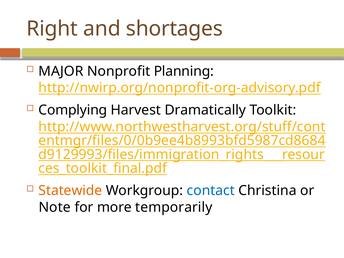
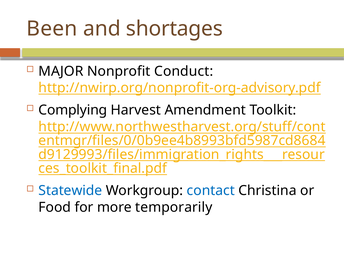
Right: Right -> Been (52, 29)
Planning: Planning -> Conduct (184, 71)
Dramatically: Dramatically -> Amendment (205, 110)
Statewide colour: orange -> blue (70, 191)
Note: Note -> Food (55, 207)
